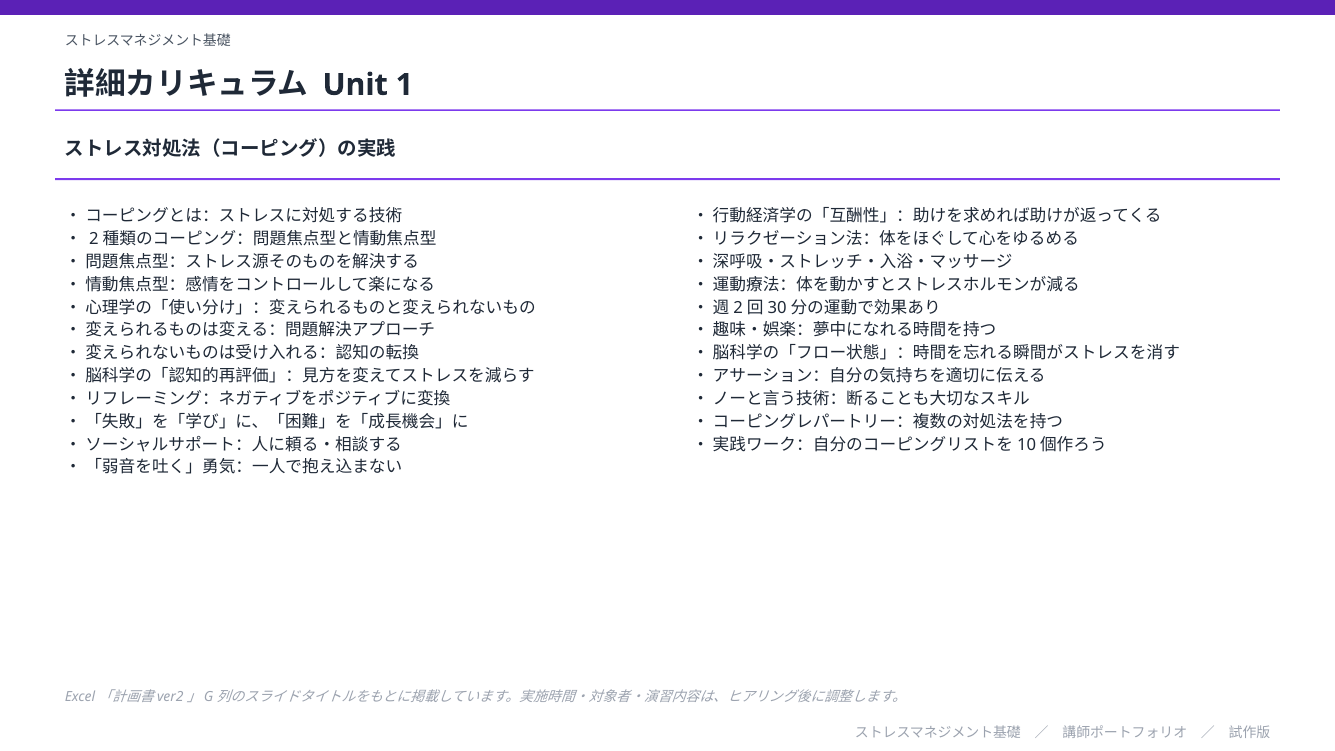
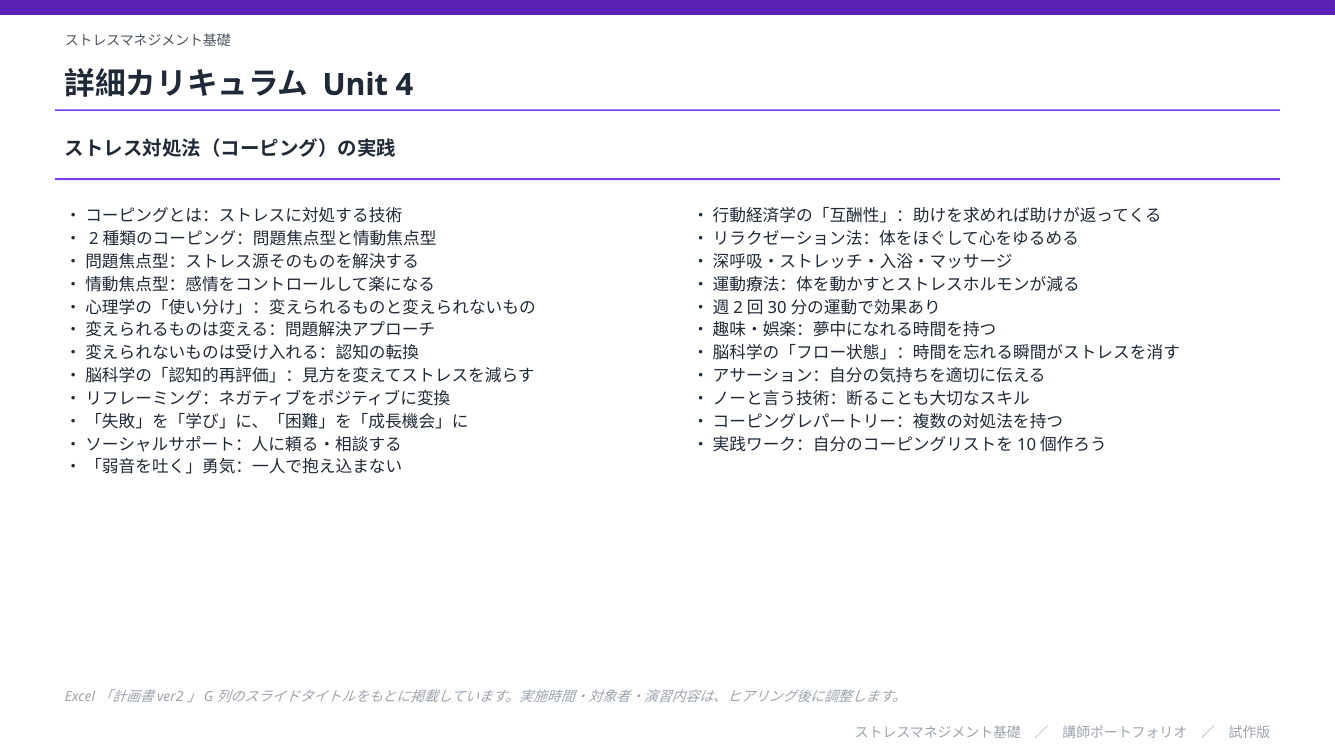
1: 1 -> 4 (404, 85)
